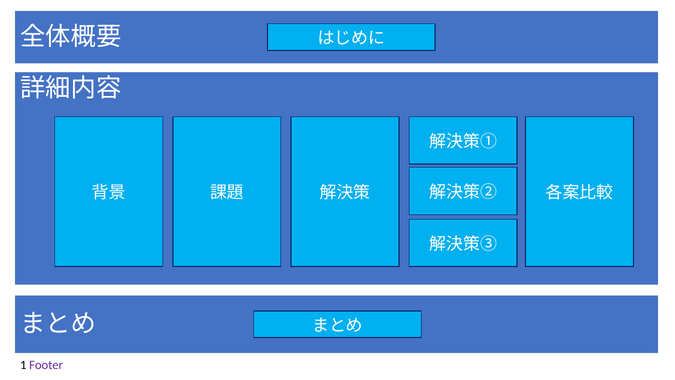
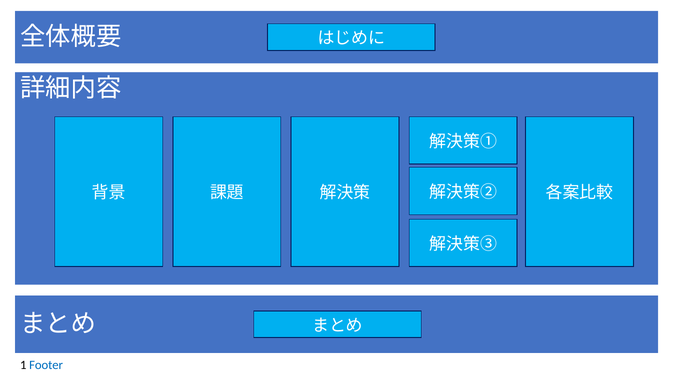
Footer colour: purple -> blue (46, 365)
